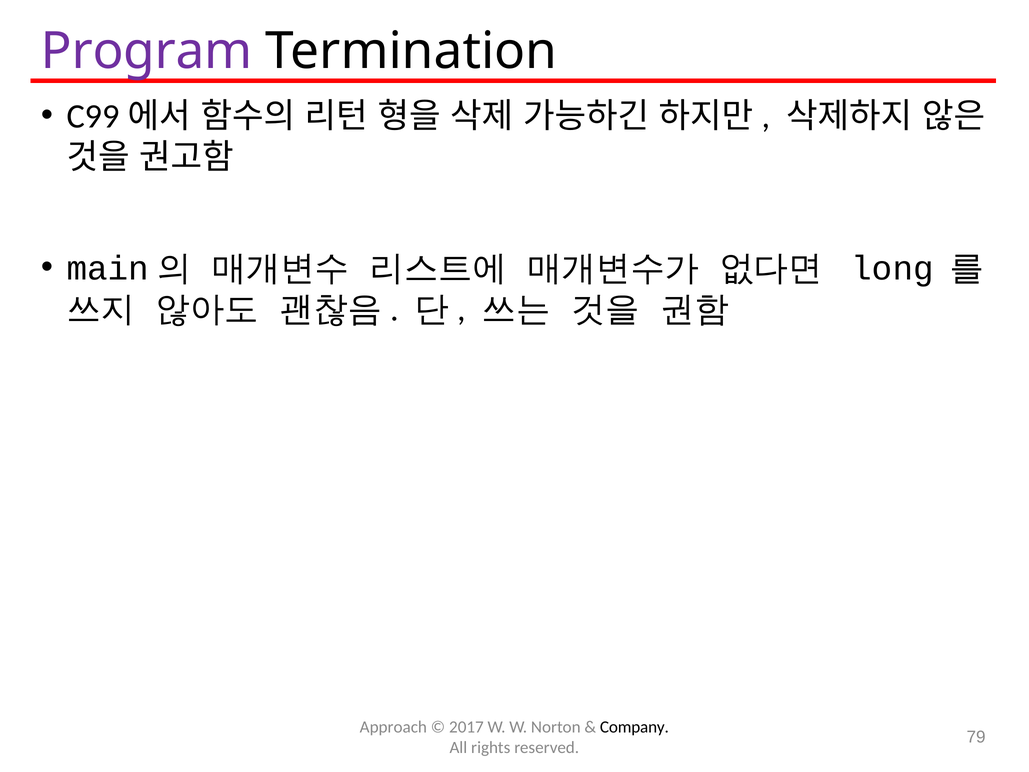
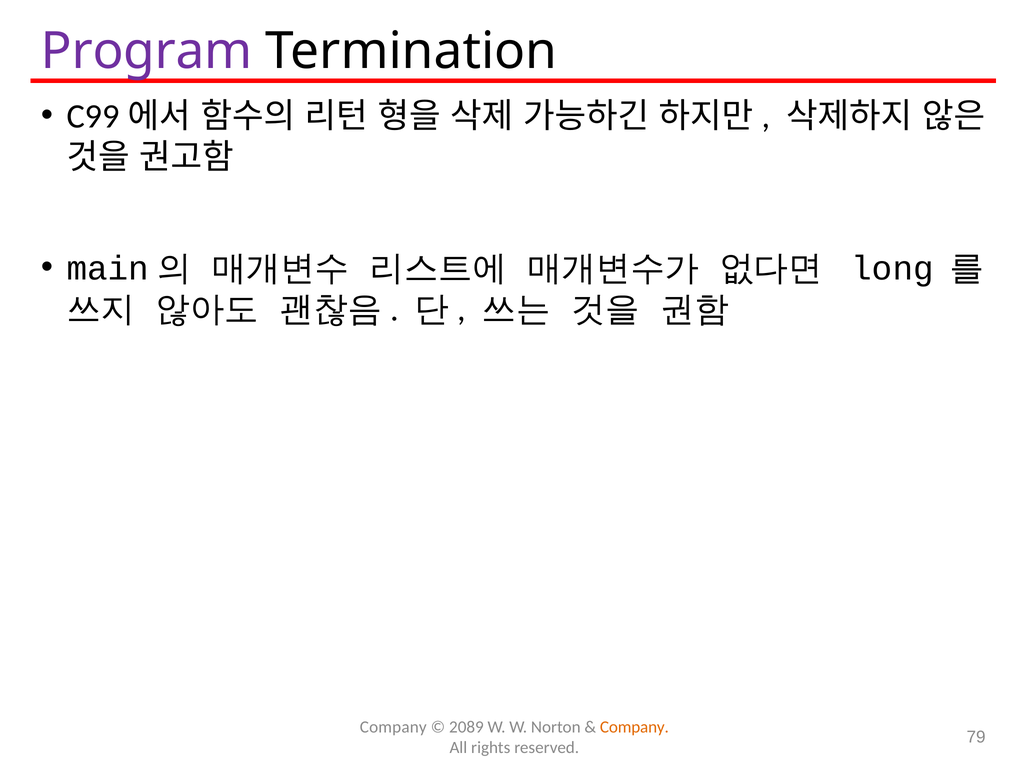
Approach: Approach -> Company (393, 727)
2017: 2017 -> 2089 (466, 727)
Company colour: black -> orange (634, 727)
